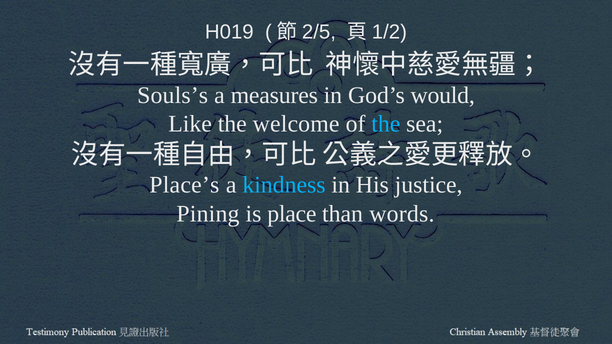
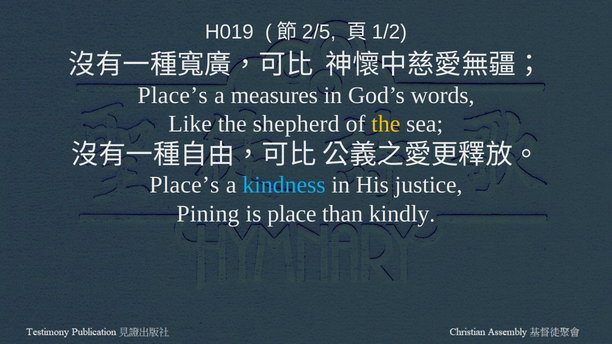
Souls’s: Souls’s -> Place’s (173, 95)
would: would -> words (443, 95)
welcome: welcome -> shepherd (296, 124)
the colour: light blue -> yellow (386, 124)
words: words -> kindly (402, 214)
